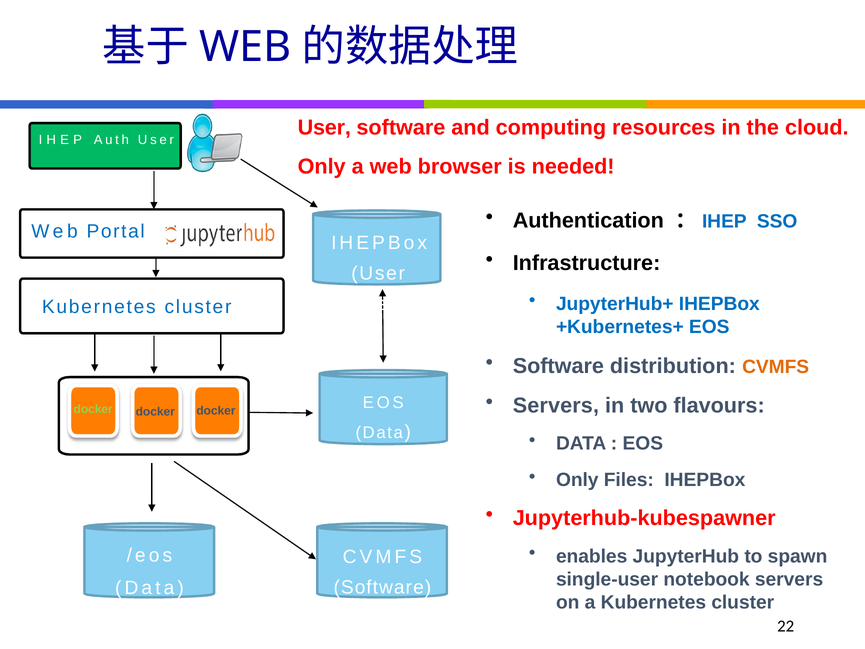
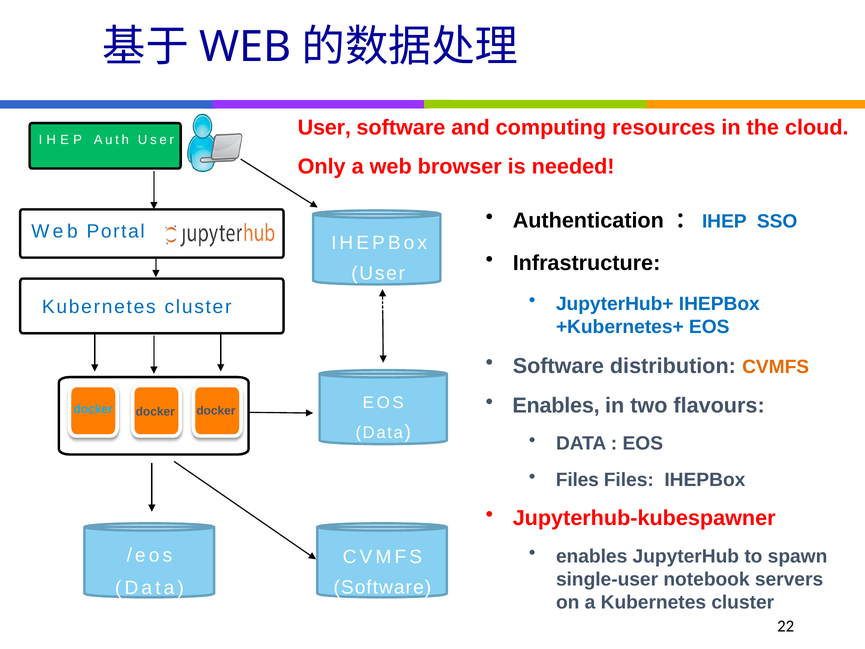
Servers: Servers -> Enables (556, 406)
docker colour: light green -> light blue (93, 409)
Only: Only -> Files (577, 480)
